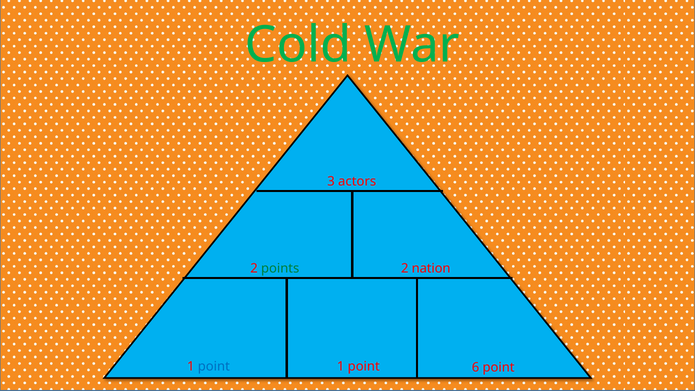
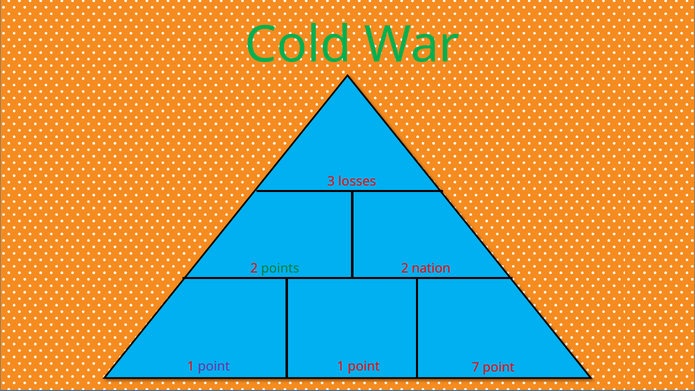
actors: actors -> losses (357, 181)
point colour: blue -> purple (214, 367)
6: 6 -> 7 (475, 367)
